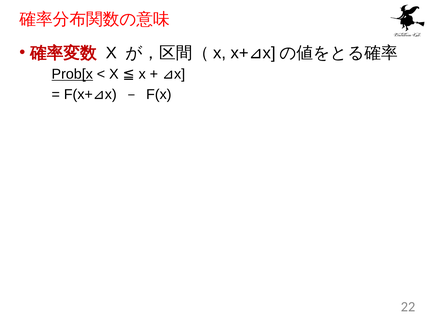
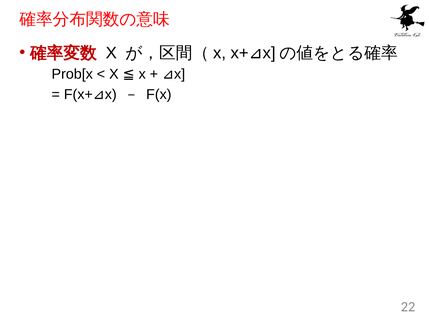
Prob[x underline: present -> none (72, 74)
